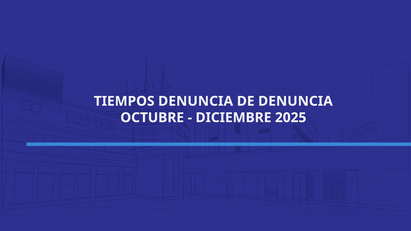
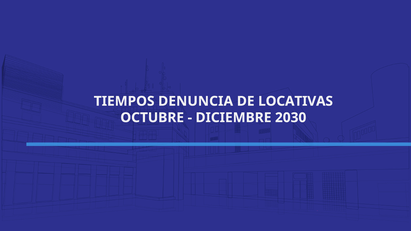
DE DENUNCIA: DENUNCIA -> LOCATIVAS (296, 101)
2025: 2025 -> 2030 (291, 118)
